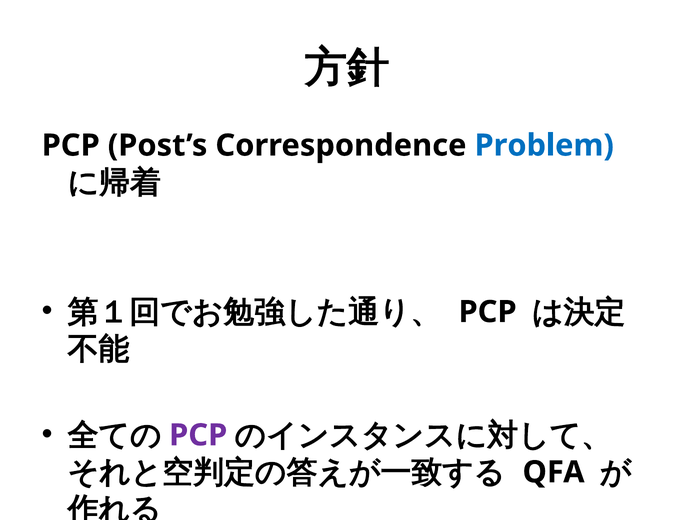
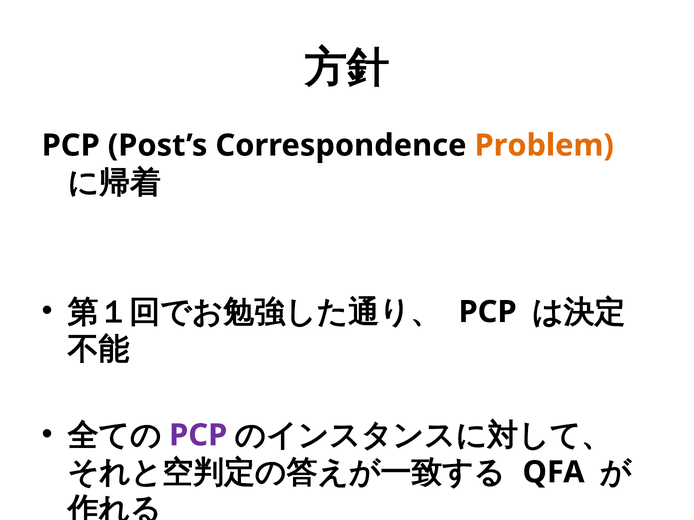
Problem colour: blue -> orange (544, 146)
